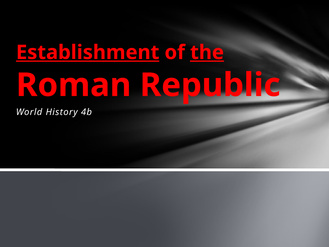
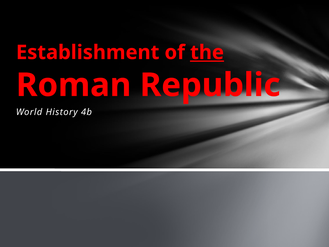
Establishment underline: present -> none (88, 52)
